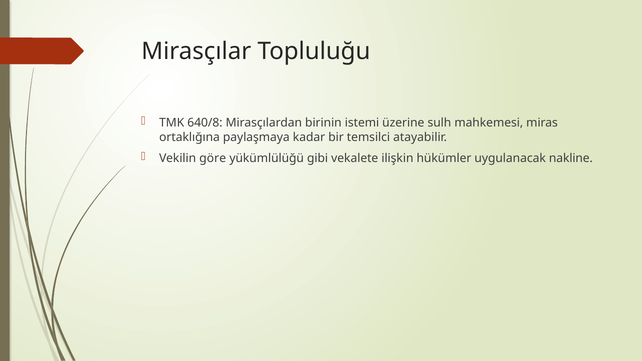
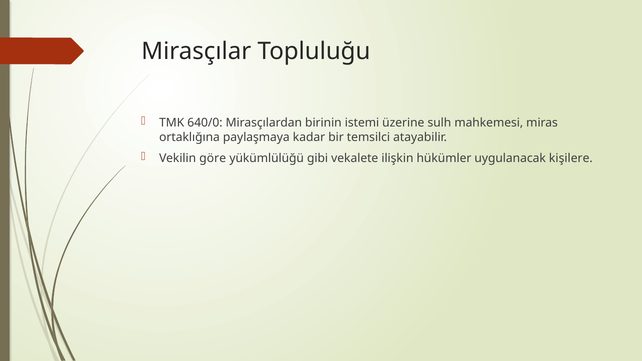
640/8: 640/8 -> 640/0 (205, 123)
nakline: nakline -> kişilere (571, 158)
